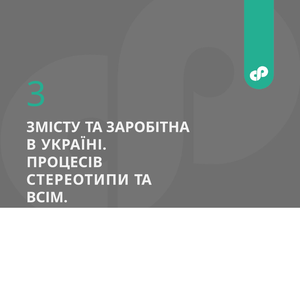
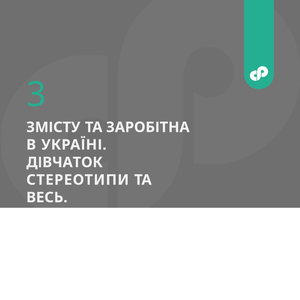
ПРОЦЕСІВ: ПРОЦЕСІВ -> ДІВЧАТОК (64, 162)
ВСІМ: ВСІМ -> ВЕСЬ (47, 197)
